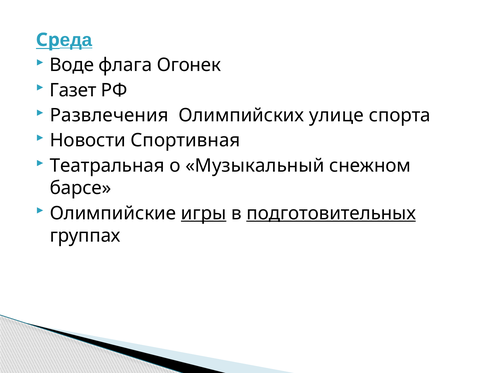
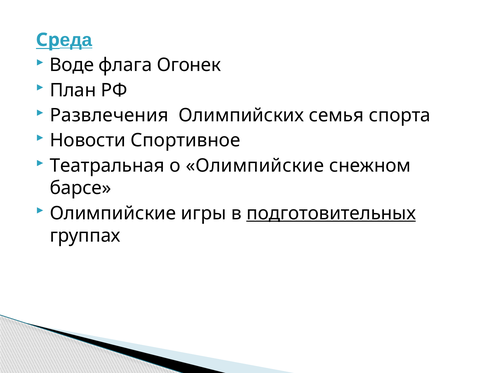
Газет: Газет -> План (73, 90)
улице: улице -> семья (336, 115)
Спортивная: Спортивная -> Спортивное (185, 141)
о Музыкальный: Музыкальный -> Олимпийские (255, 166)
игры underline: present -> none (204, 214)
